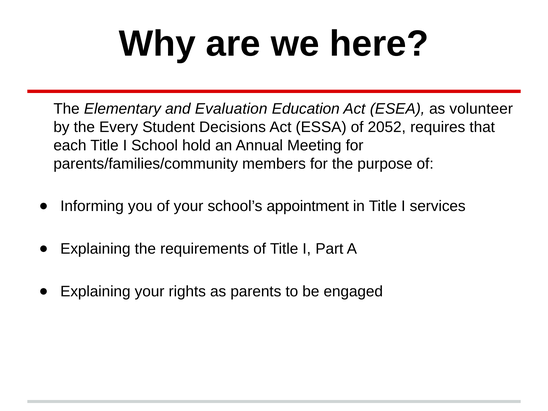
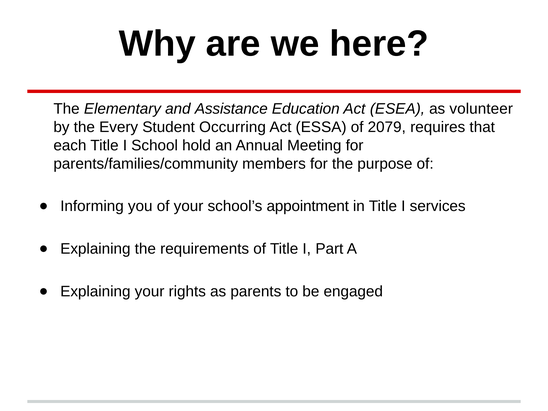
Evaluation: Evaluation -> Assistance (231, 109)
Decisions: Decisions -> Occurring (233, 127)
2052: 2052 -> 2079 (387, 127)
